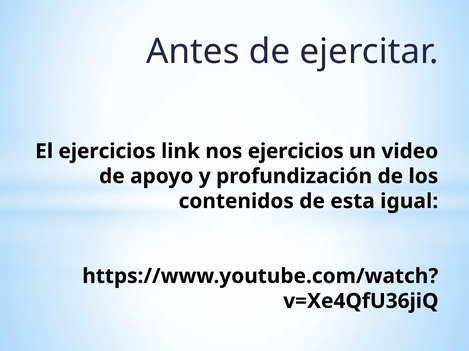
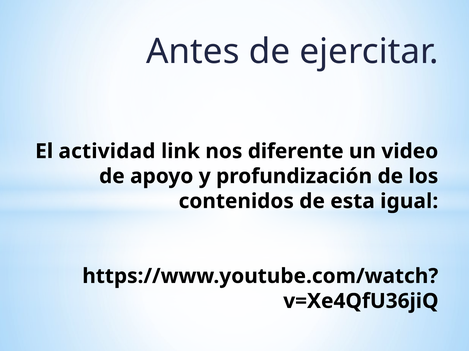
El ejercicios: ejercicios -> actividad (107, 152)
nos ejercicios: ejercicios -> diferente (296, 152)
